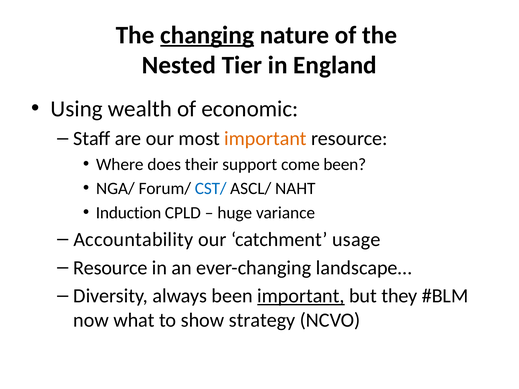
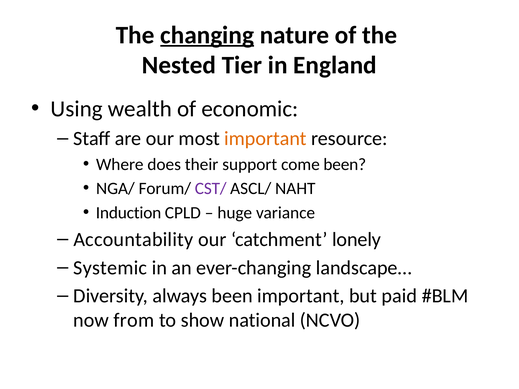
CST/ colour: blue -> purple (211, 189)
usage: usage -> lonely (357, 240)
Resource: Resource -> Systemic (110, 268)
important underline: present -> none (301, 296)
they: they -> paid (399, 296)
what: what -> from (134, 320)
strategy: strategy -> national (262, 320)
